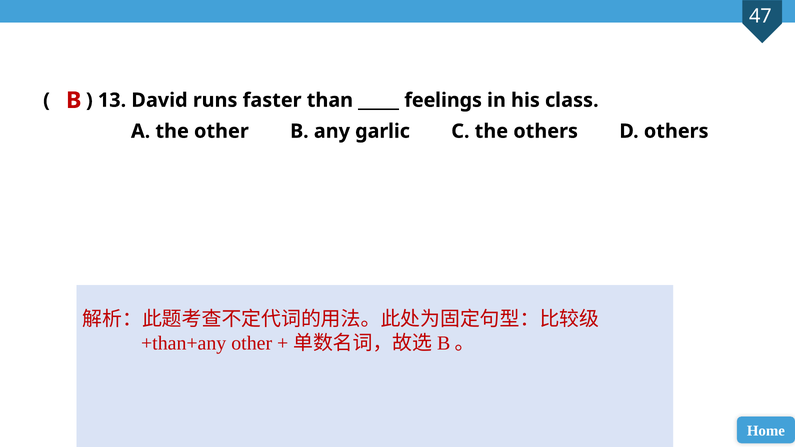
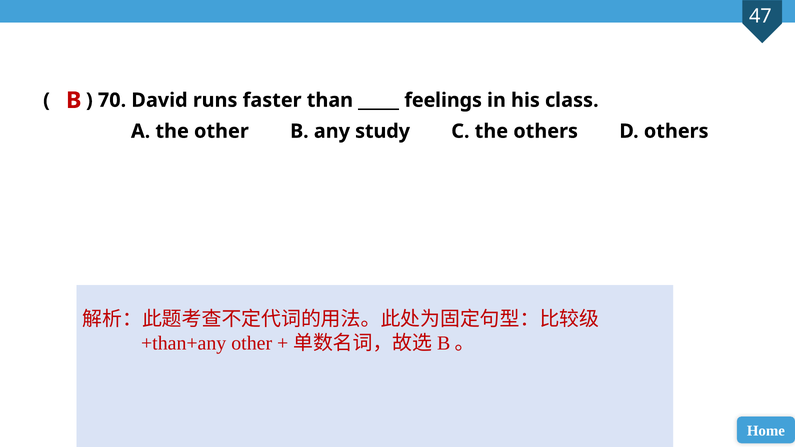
13: 13 -> 70 (112, 100)
garlic: garlic -> study (383, 131)
